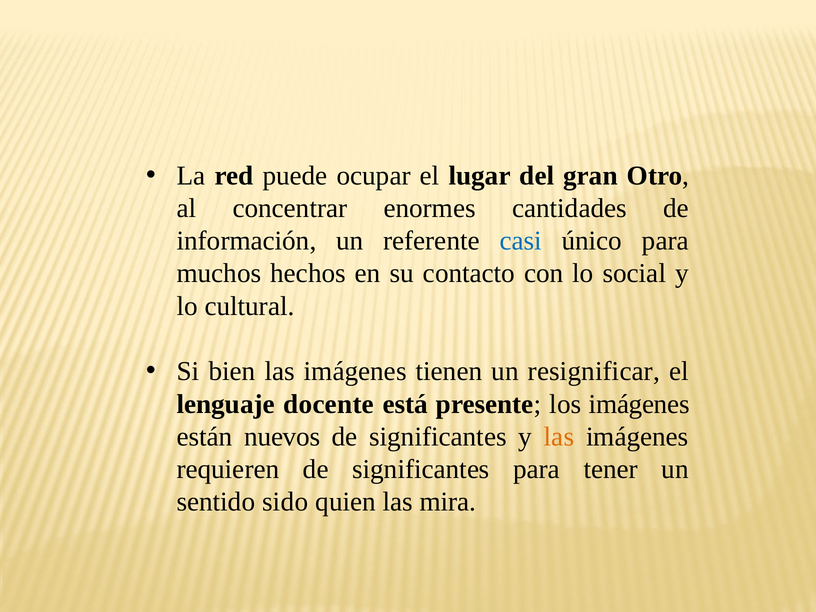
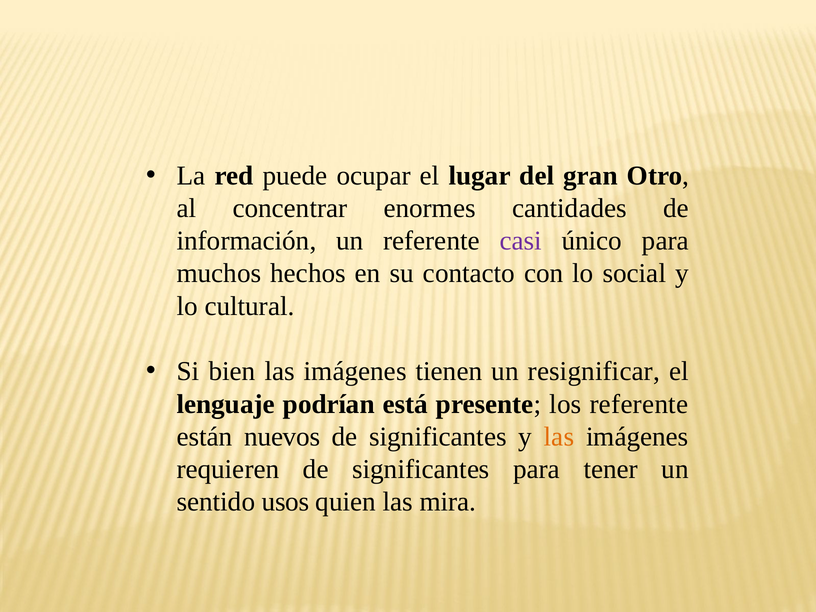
casi colour: blue -> purple (521, 241)
docente: docente -> podrían (329, 404)
los imágenes: imágenes -> referente (639, 404)
sido: sido -> usos (285, 502)
